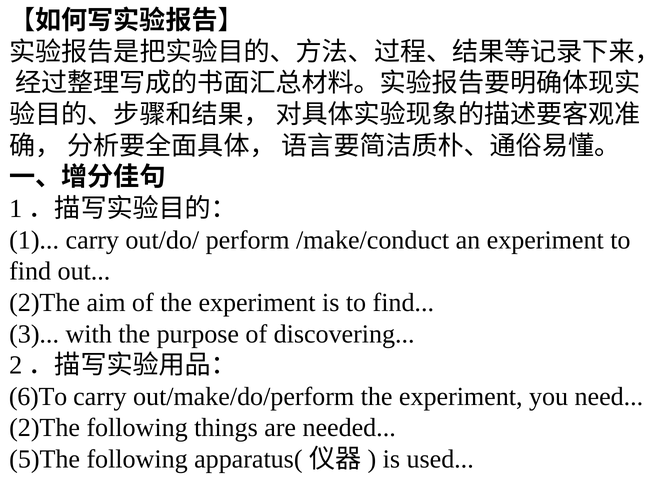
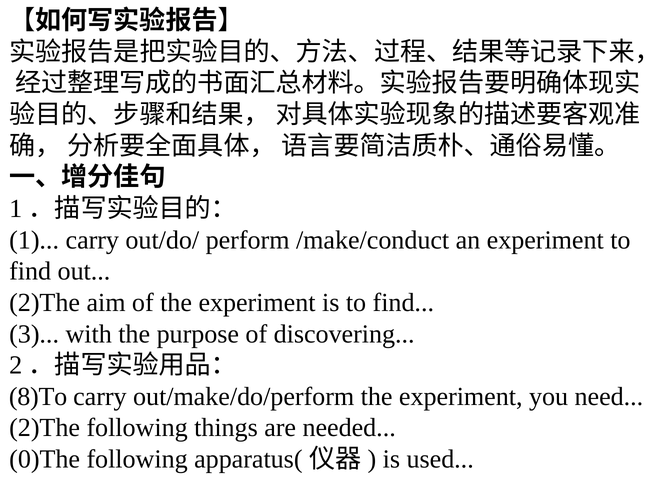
6)To: 6)To -> 8)To (38, 397)
5)The: 5)The -> 0)The (45, 459)
